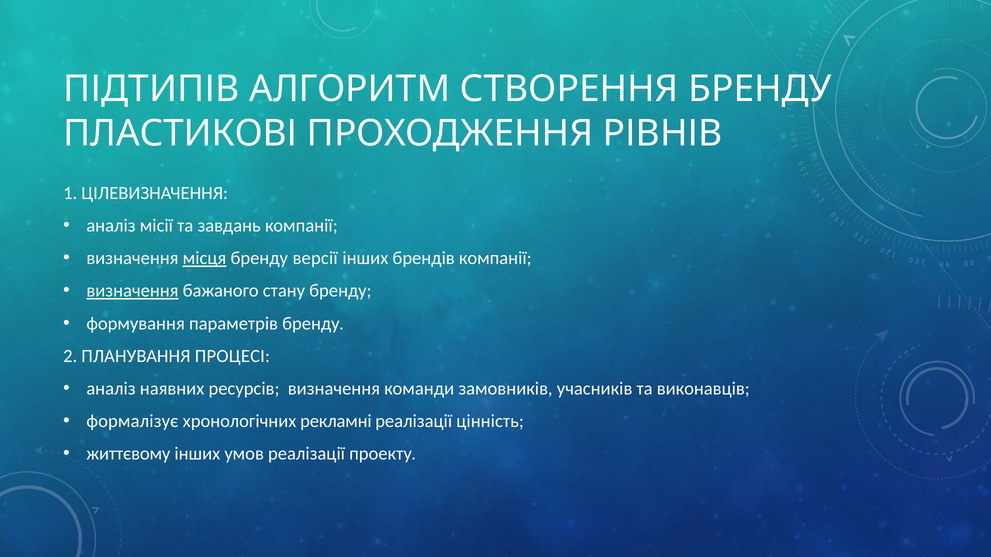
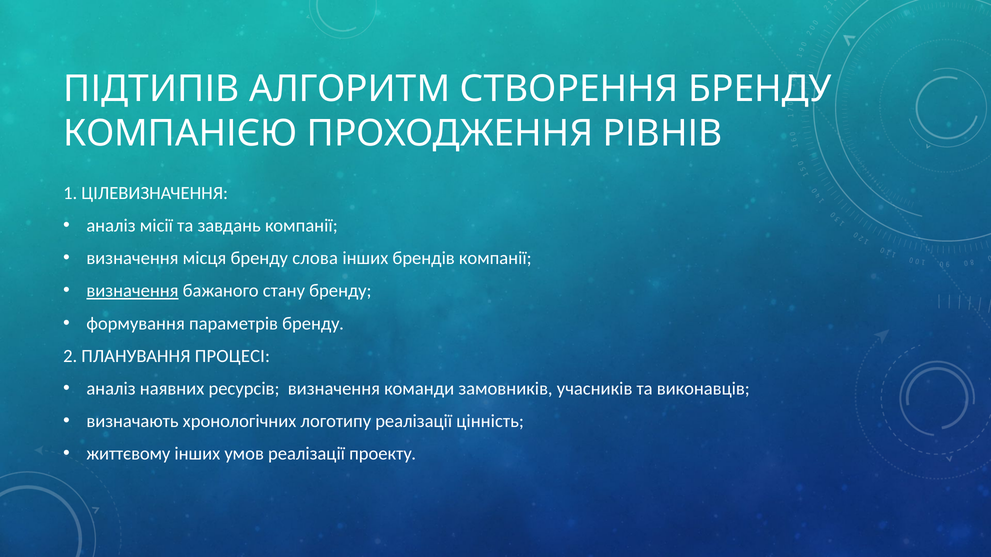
ПЛАСТИКОВІ: ПЛАСТИКОВІ -> КОМПАНІЄЮ (180, 134)
місця underline: present -> none (205, 258)
версії: версії -> слова (315, 258)
формалізує: формалізує -> визначають (132, 422)
рекламні: рекламні -> логотипу (336, 422)
